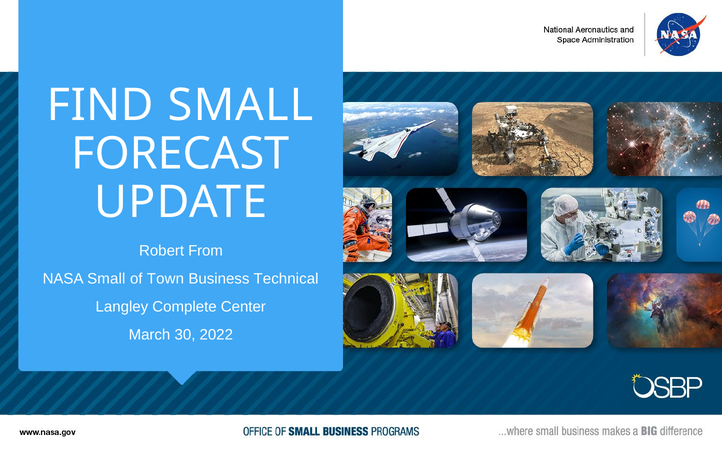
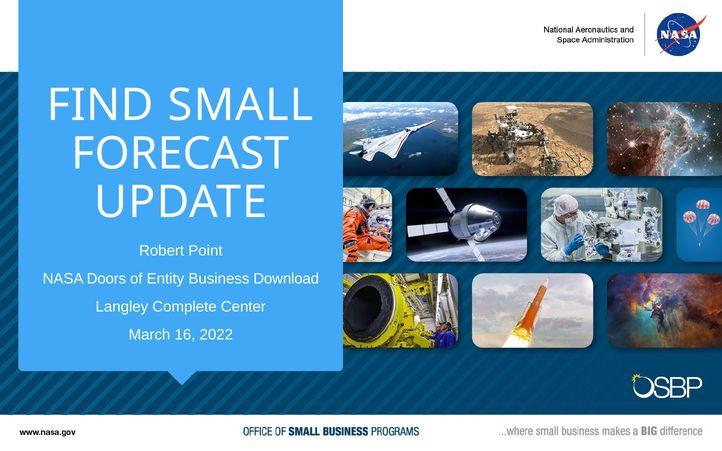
From: From -> Point (205, 251)
NASA Small: Small -> Doors (106, 279)
Town: Town -> Entity (165, 279)
Technical: Technical -> Download (286, 279)
30: 30 -> 16 (185, 335)
